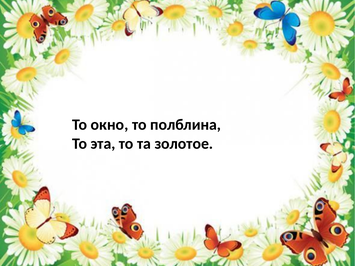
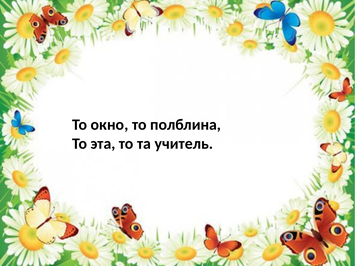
золотое: золотое -> учитель (184, 144)
